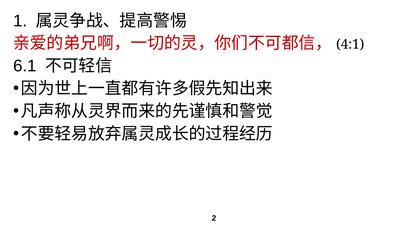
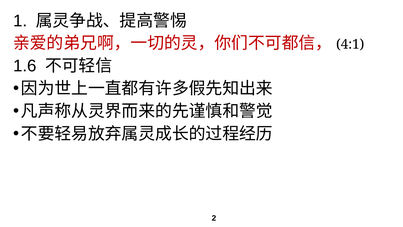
6.1: 6.1 -> 1.6 (25, 66)
